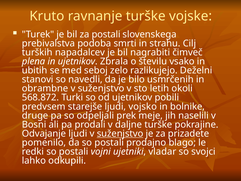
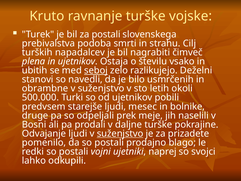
Zbrala: Zbrala -> Ostaja (114, 61)
seboj underline: none -> present (96, 70)
568.872: 568.872 -> 500.000 (40, 97)
vojsko: vojsko -> mesec (143, 106)
vladar: vladar -> naprej (162, 151)
